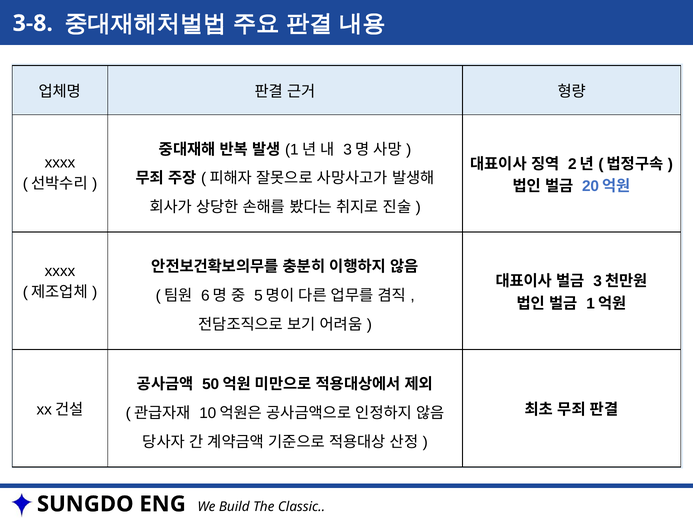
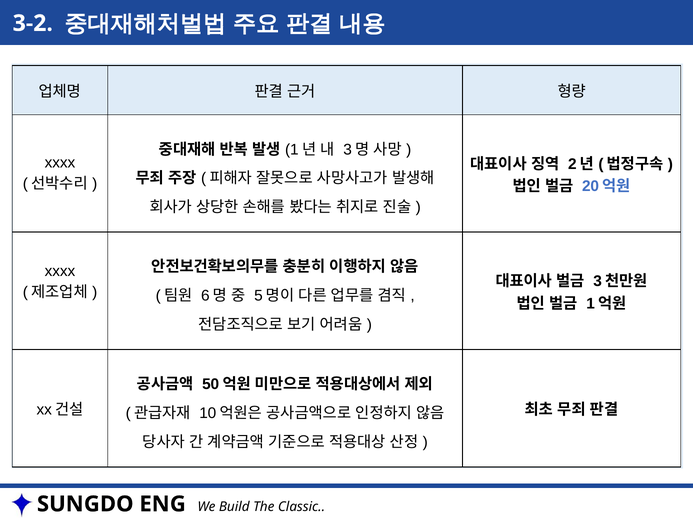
3-8: 3-8 -> 3-2 (33, 23)
